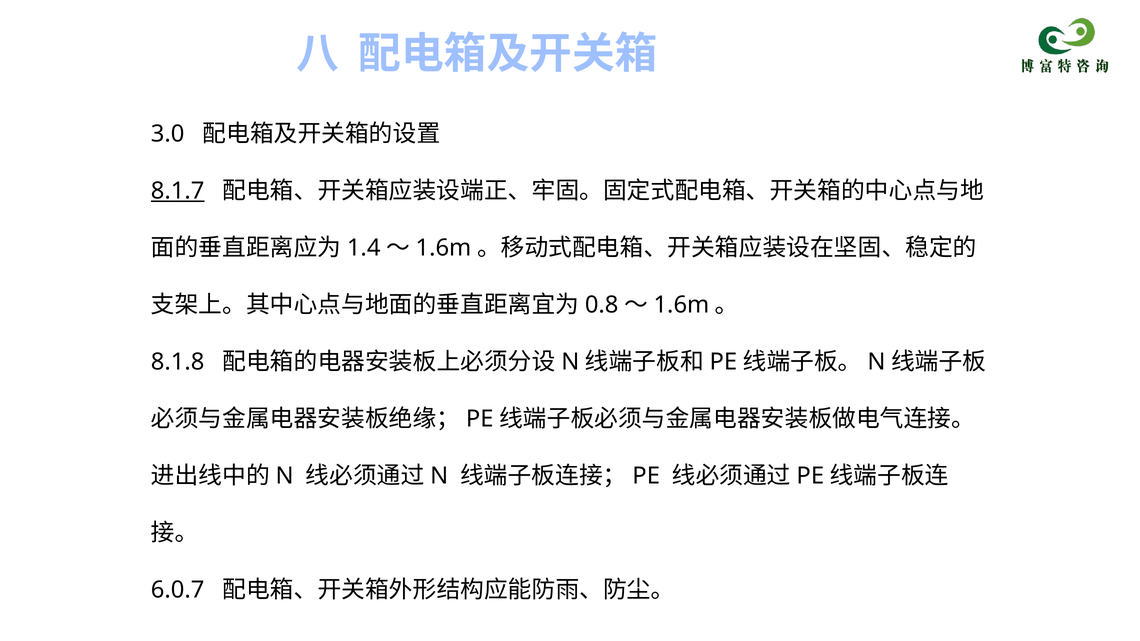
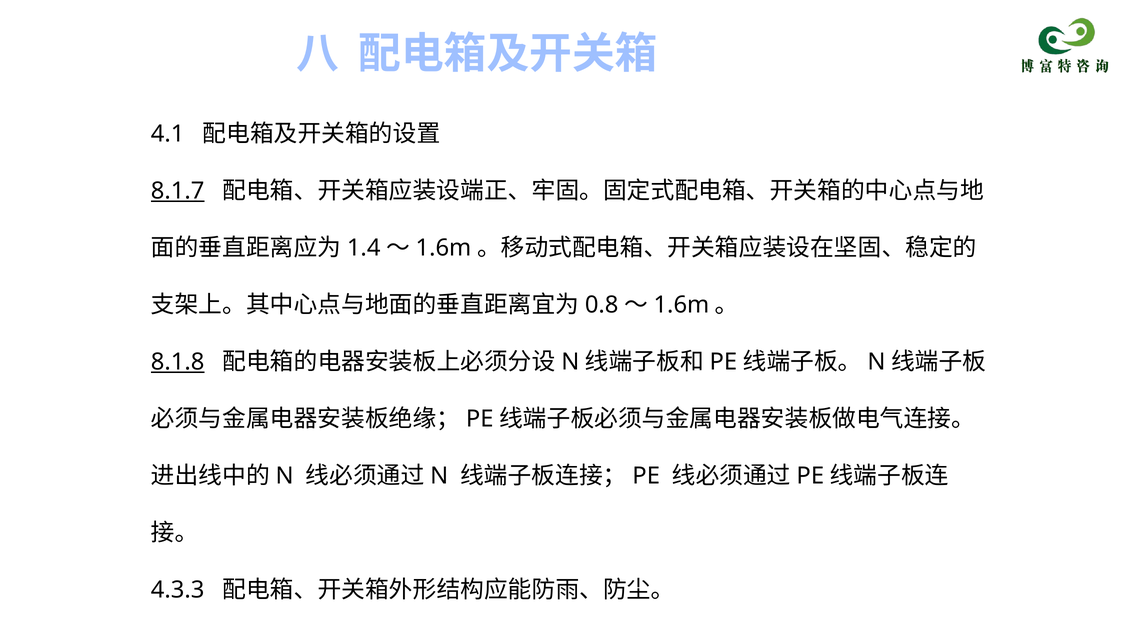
3.0: 3.0 -> 4.1 (168, 134)
8.1.8 underline: none -> present (178, 362)
6.0.7: 6.0.7 -> 4.3.3 (178, 590)
